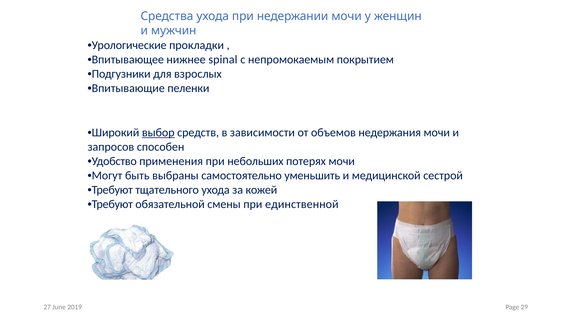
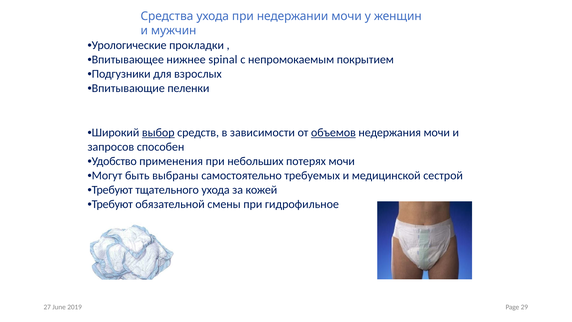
объемов underline: none -> present (333, 133)
уменьшить: уменьшить -> требуемых (312, 176)
единственной: единственной -> гидрофильное (302, 204)
